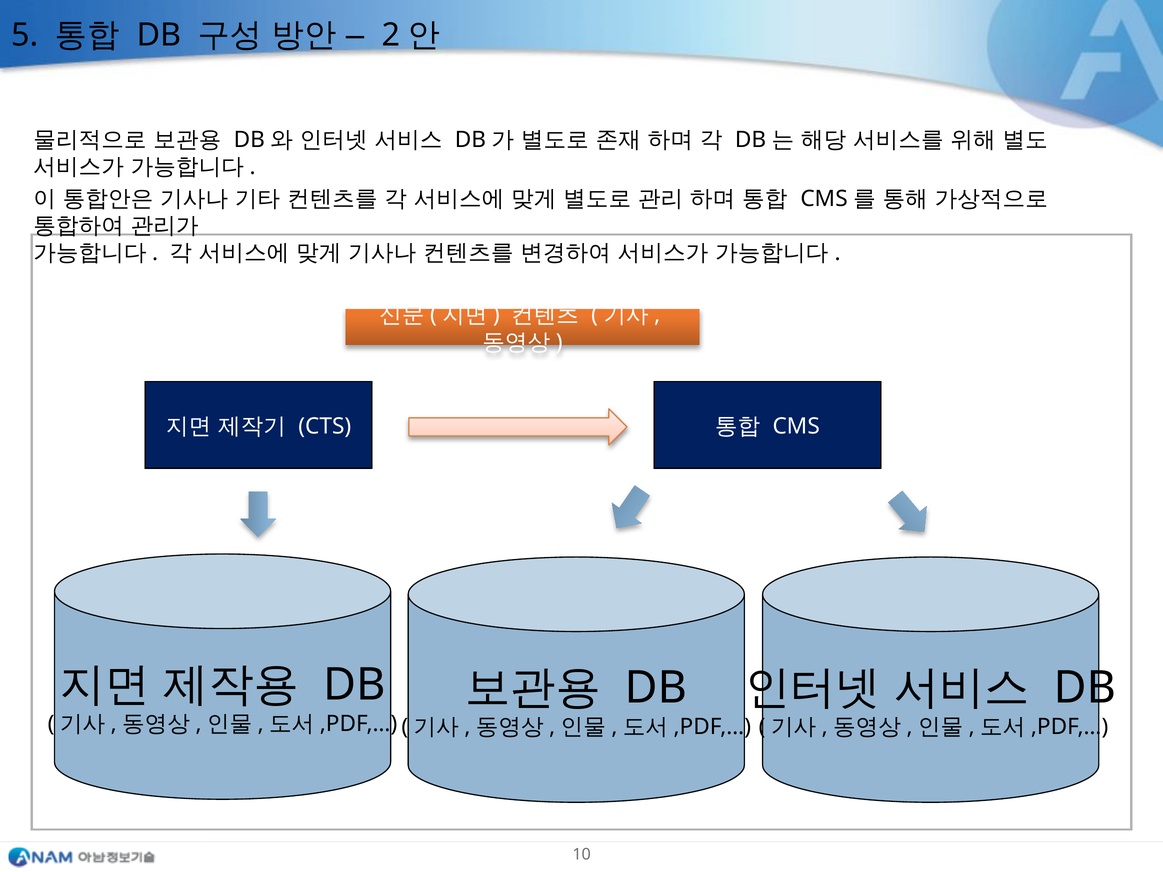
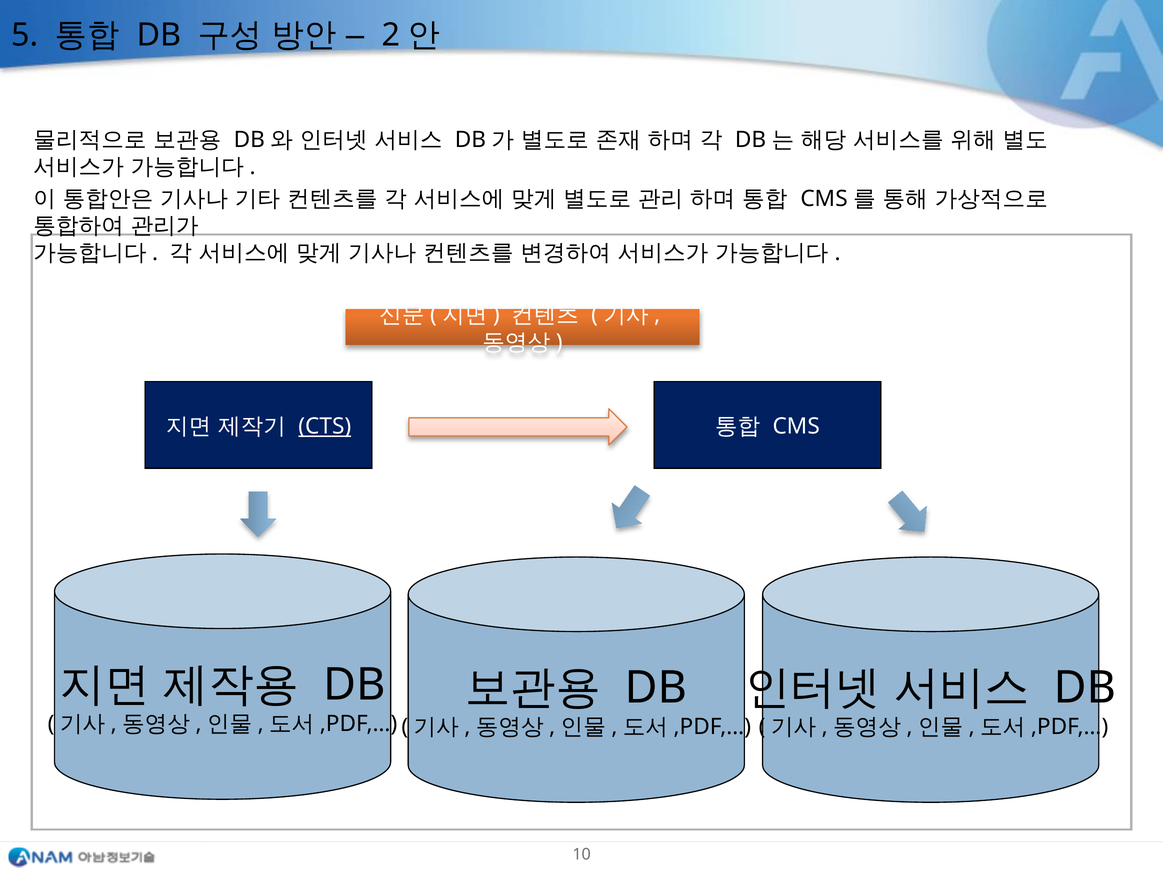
CTS underline: none -> present (325, 427)
